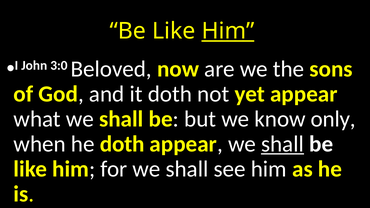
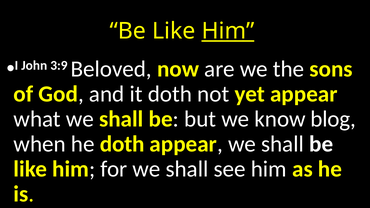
3:0: 3:0 -> 3:9 (59, 65)
only: only -> blog (333, 119)
shall underline: present -> none (282, 144)
